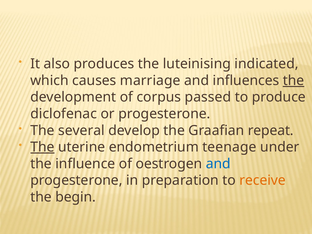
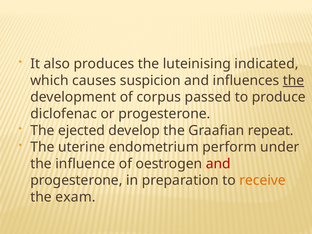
marriage: marriage -> suspicion (150, 80)
several: several -> ejected (81, 130)
The underline: present -> none (42, 147)
teenage: teenage -> perform (229, 147)
and colour: blue -> red (218, 164)
begin: begin -> exam (75, 197)
